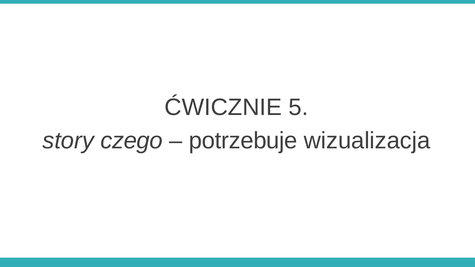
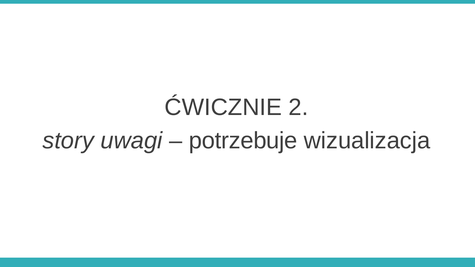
5: 5 -> 2 (298, 107)
czego: czego -> uwagi (132, 141)
